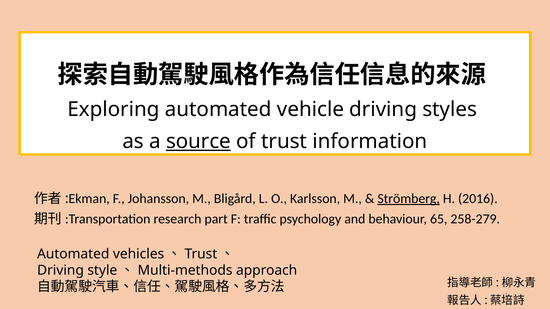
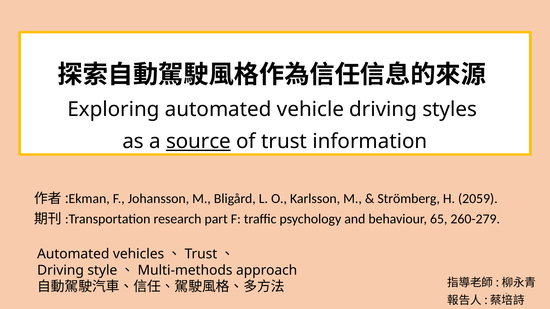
Strömberg underline: present -> none (409, 199)
2016: 2016 -> 2059 (478, 199)
258-279: 258-279 -> 260-279 (475, 219)
